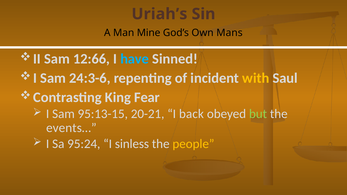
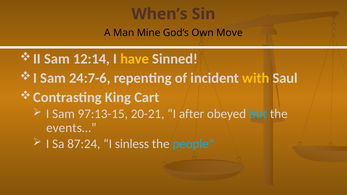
Uriah’s: Uriah’s -> When’s (160, 14)
Mans: Mans -> Move (229, 33)
12:66: 12:66 -> 12:14 (91, 59)
have colour: light blue -> yellow (135, 59)
24:3-6: 24:3-6 -> 24:7-6 (90, 78)
Fear: Fear -> Cart (147, 97)
95:13-15: 95:13-15 -> 97:13-15 (103, 114)
back: back -> after (192, 114)
but colour: light green -> light blue (258, 114)
95:24: 95:24 -> 87:24 (84, 144)
people colour: yellow -> light blue (193, 144)
